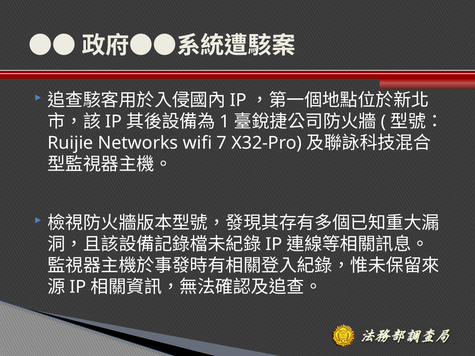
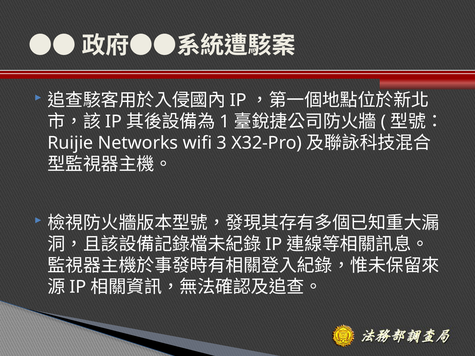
7: 7 -> 3 (222, 143)
